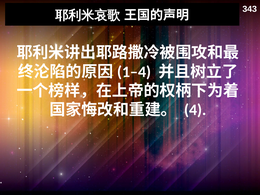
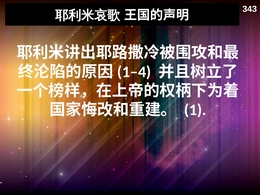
4: 4 -> 1 (195, 110)
